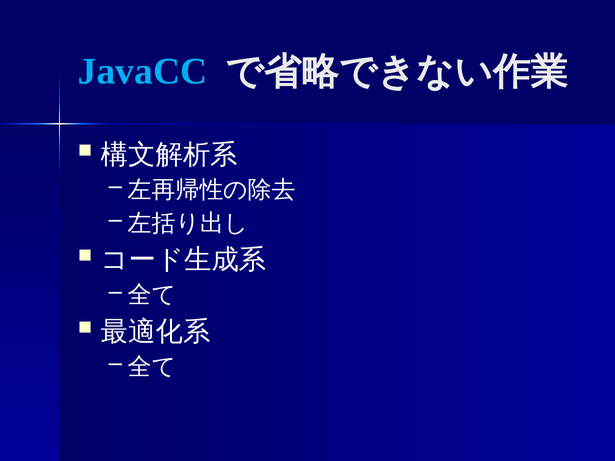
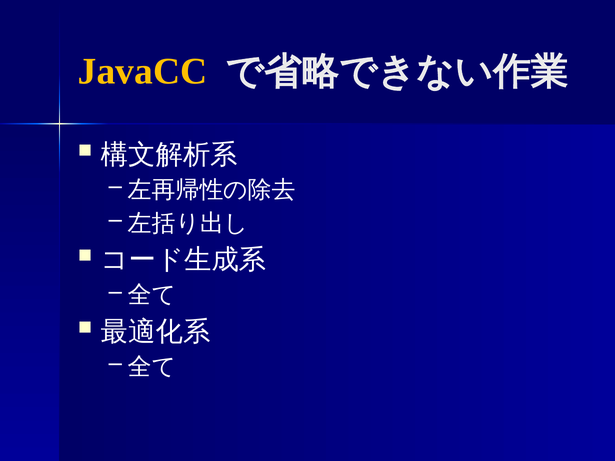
JavaCC colour: light blue -> yellow (143, 71)
